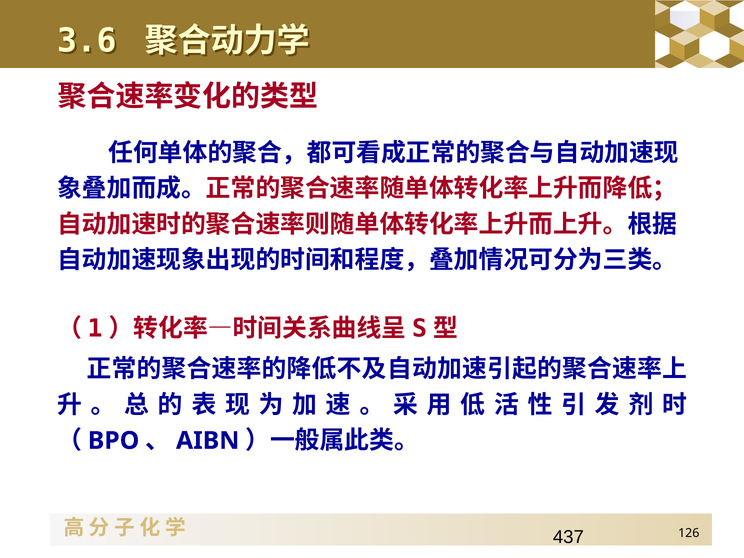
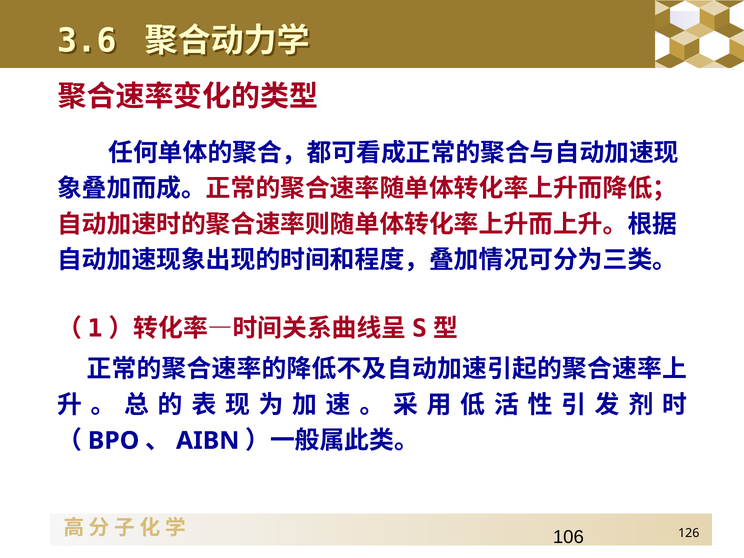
437: 437 -> 106 (568, 537)
